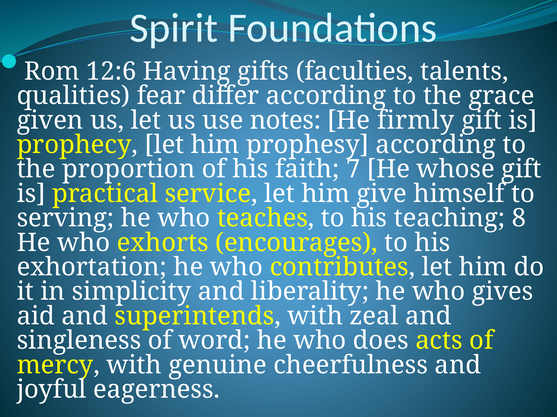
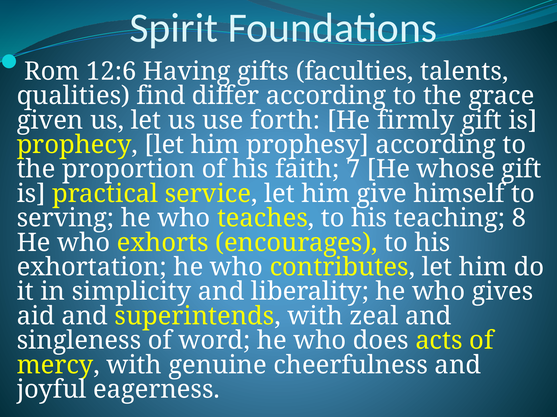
fear: fear -> find (161, 96)
notes: notes -> forth (285, 120)
